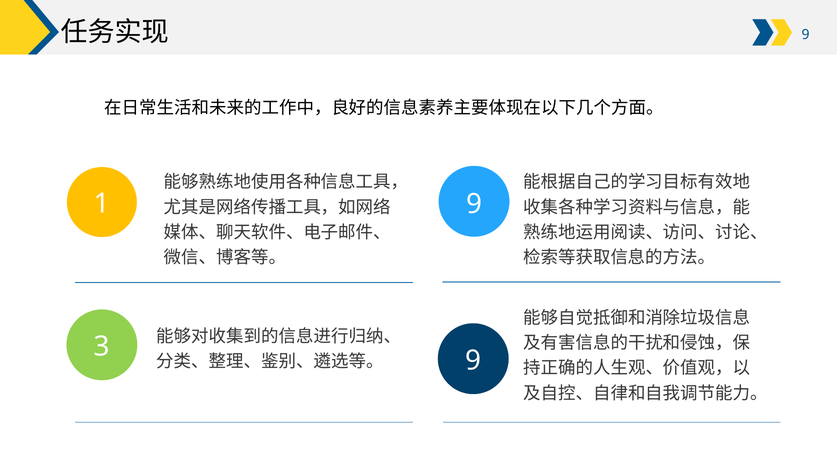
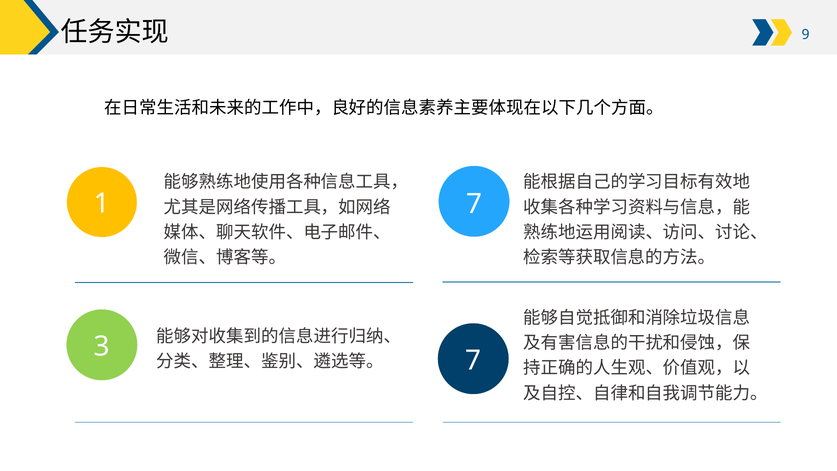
1 9: 9 -> 7 (474, 204)
3 9: 9 -> 7 (473, 360)
